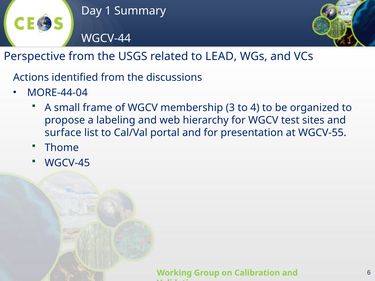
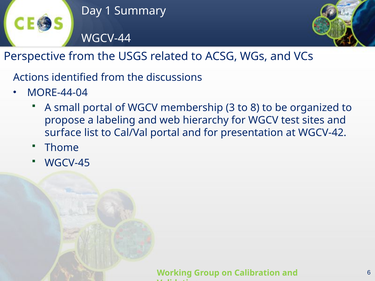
LEAD: LEAD -> ACSG (221, 56)
small frame: frame -> portal (97, 108)
4: 4 -> 8 (255, 108)
WGCV-55: WGCV-55 -> WGCV-42 (322, 133)
